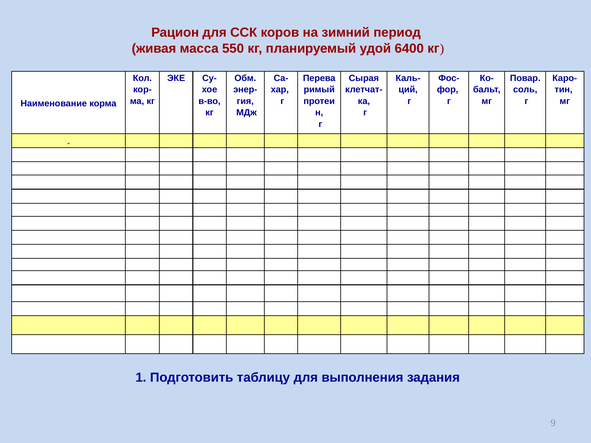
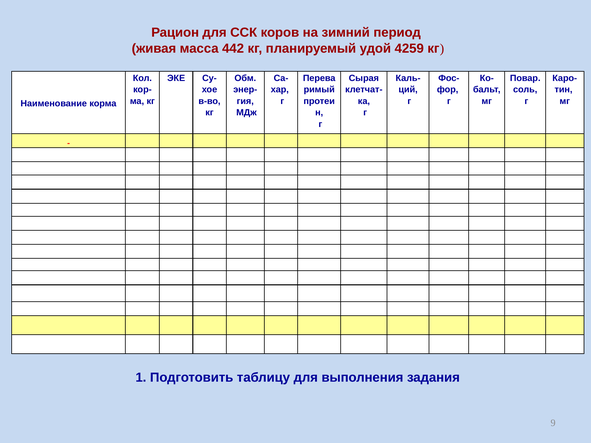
550: 550 -> 442 (233, 48)
6400: 6400 -> 4259 (409, 48)
